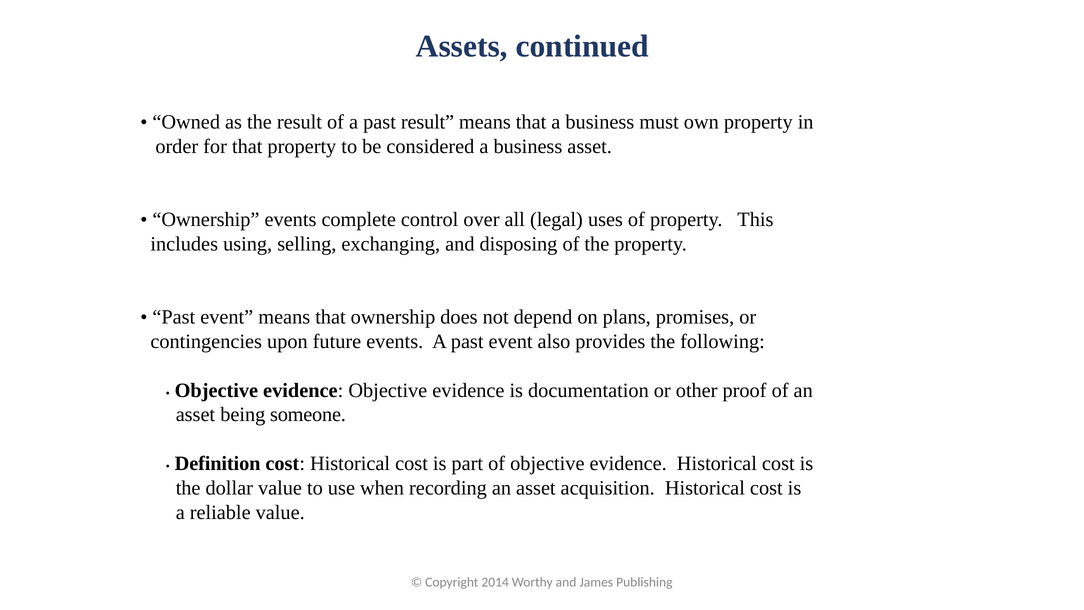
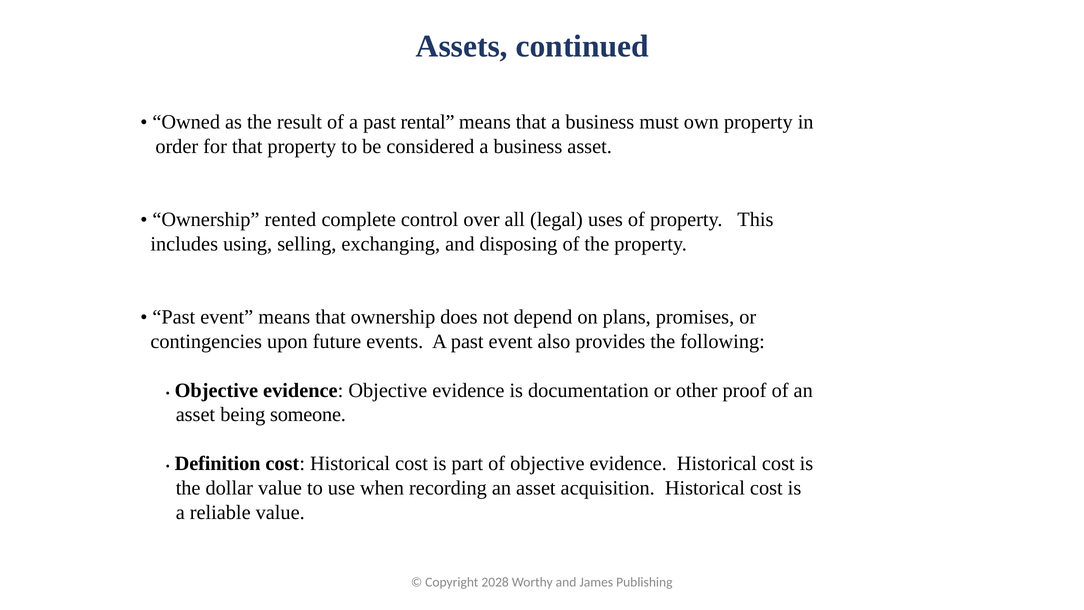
past result: result -> rental (428, 122)
Ownership events: events -> rented (290, 219)
2014: 2014 -> 2028 (495, 582)
